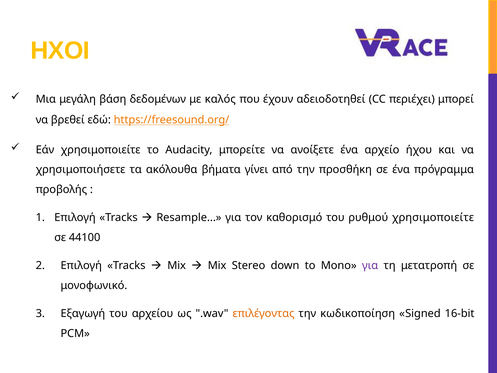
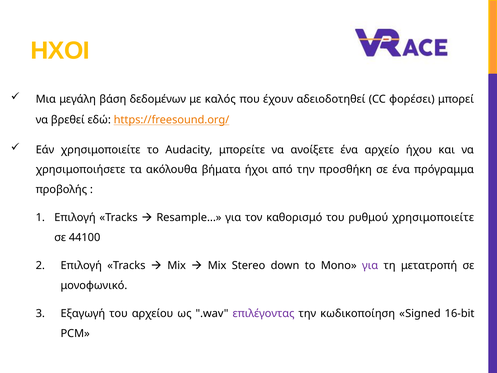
περιέχει: περιέχει -> φορέσει (412, 99)
γίνει: γίνει -> ήχοι (257, 169)
επιλέγοντας colour: orange -> purple (263, 313)
